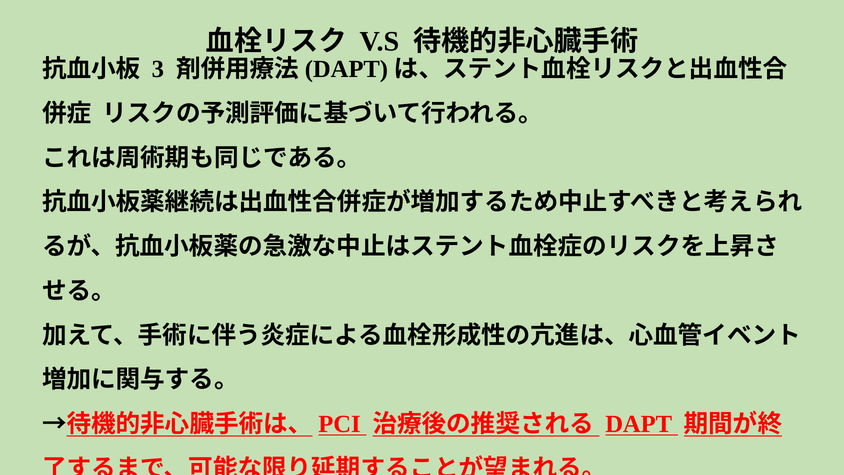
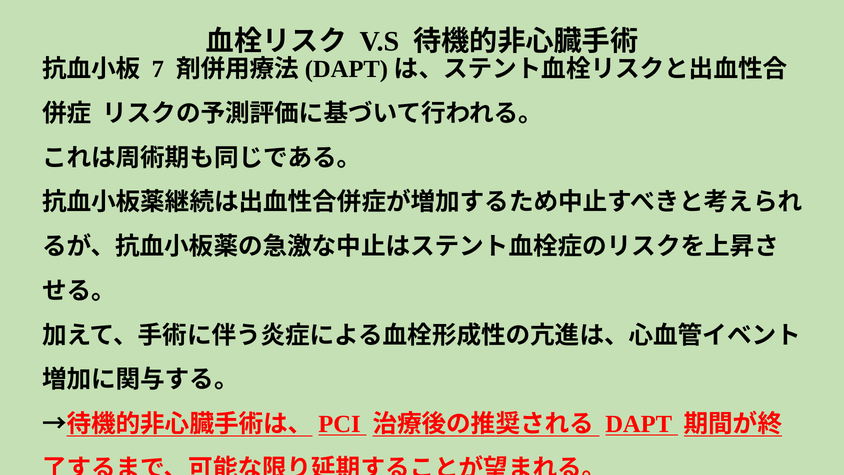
3: 3 -> 7 (158, 69)
